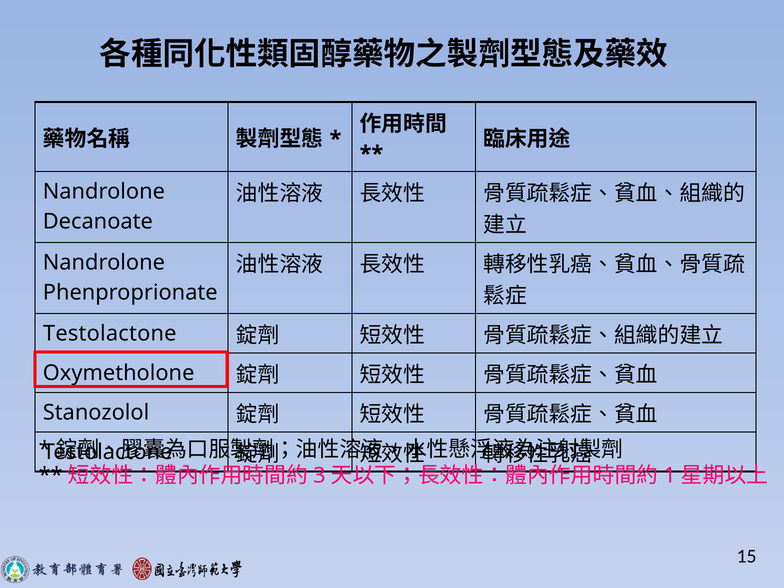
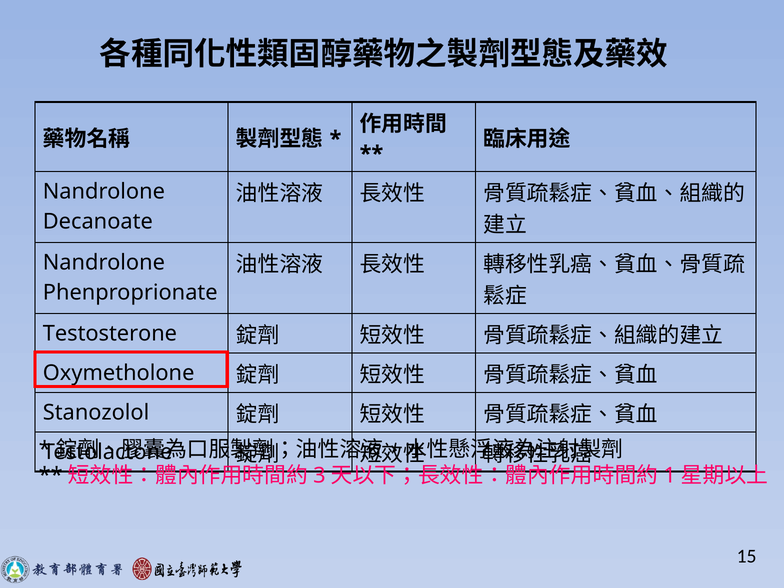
Testolactone: Testolactone -> Testosterone (110, 334)
